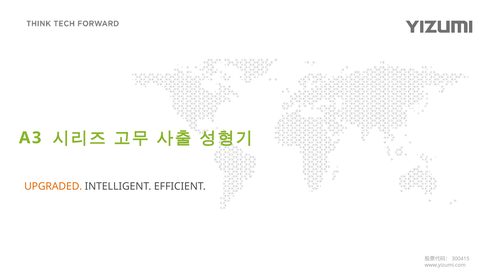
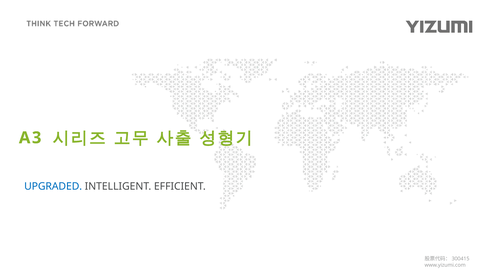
UPGRADED colour: orange -> blue (53, 187)
